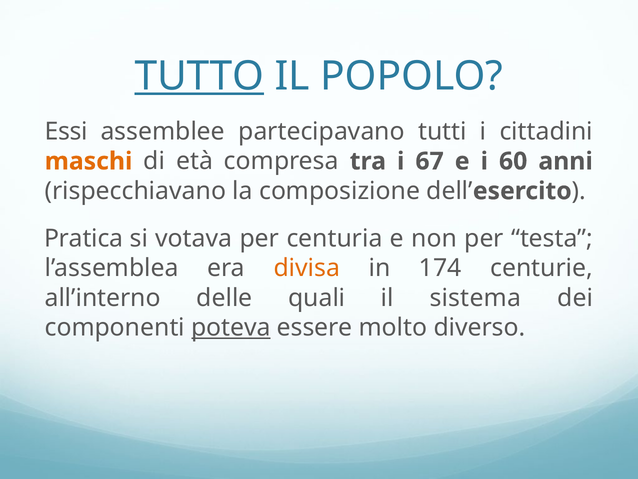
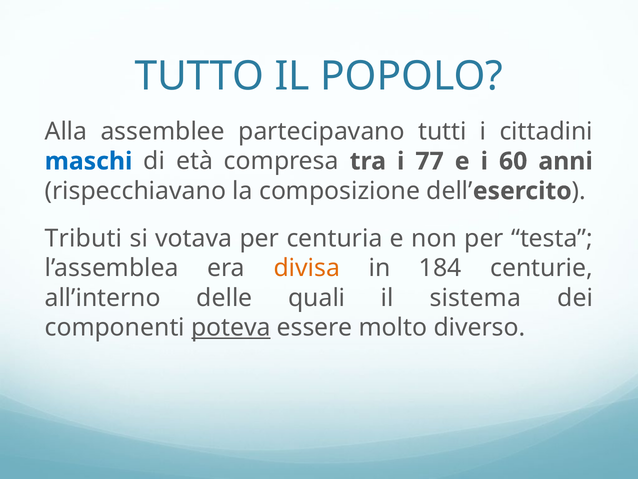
TUTTO underline: present -> none (199, 76)
Essi: Essi -> Alla (66, 131)
maschi colour: orange -> blue (89, 161)
67: 67 -> 77 (430, 161)
Pratica: Pratica -> Tributi (83, 238)
174: 174 -> 184 (440, 268)
